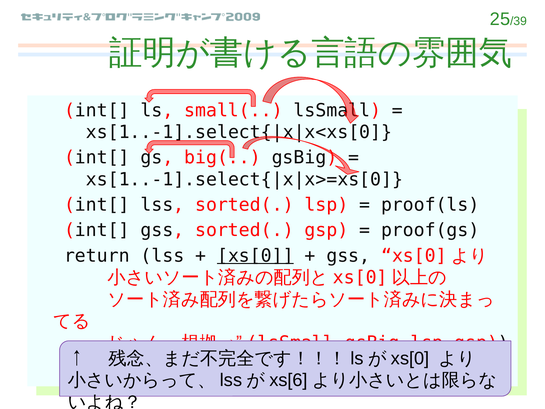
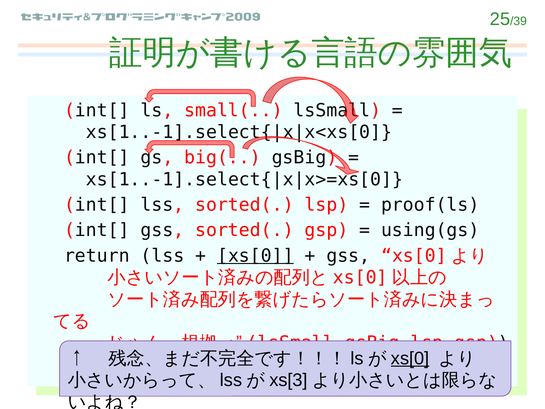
proof(gs: proof(gs -> using(gs (430, 230)
xs[0 underline: none -> present (410, 358)
xs[6: xs[6 -> xs[3 (289, 380)
